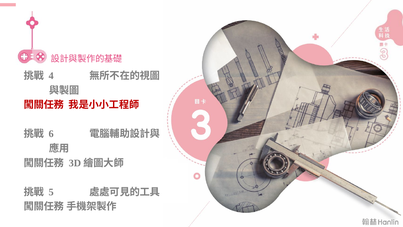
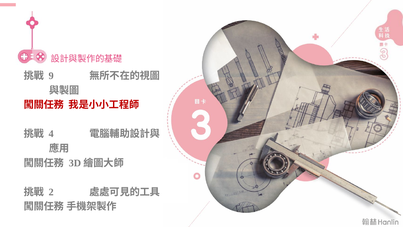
4: 4 -> 9 (51, 76)
6: 6 -> 4 (51, 134)
5: 5 -> 2 (51, 192)
